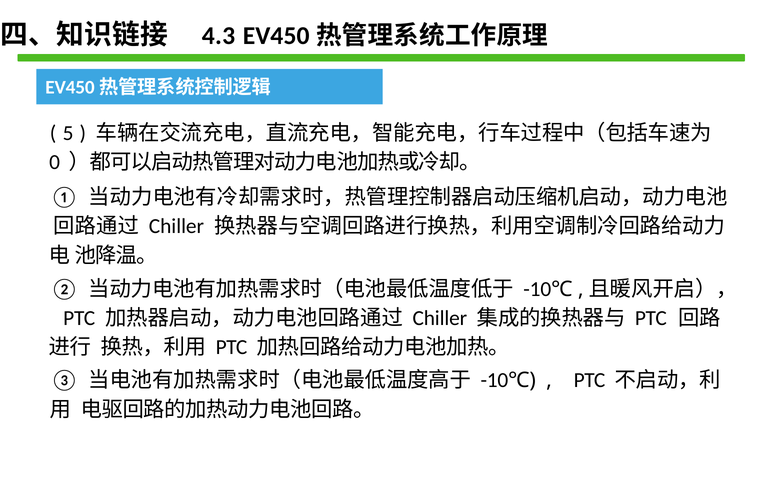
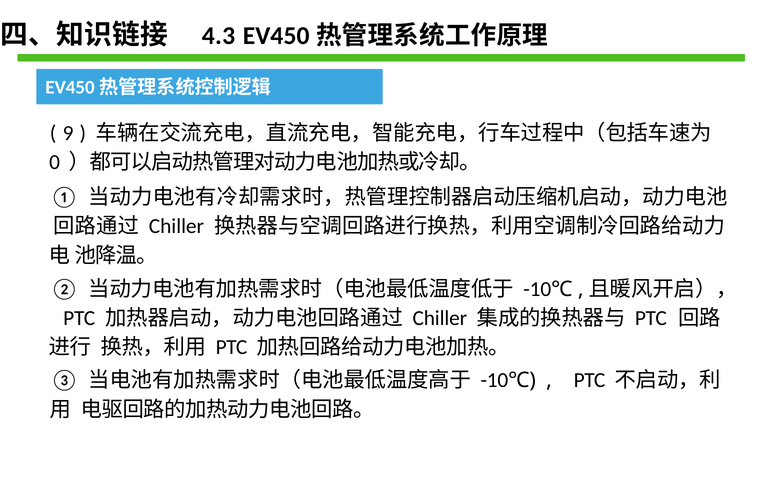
5: 5 -> 9 (68, 133)
